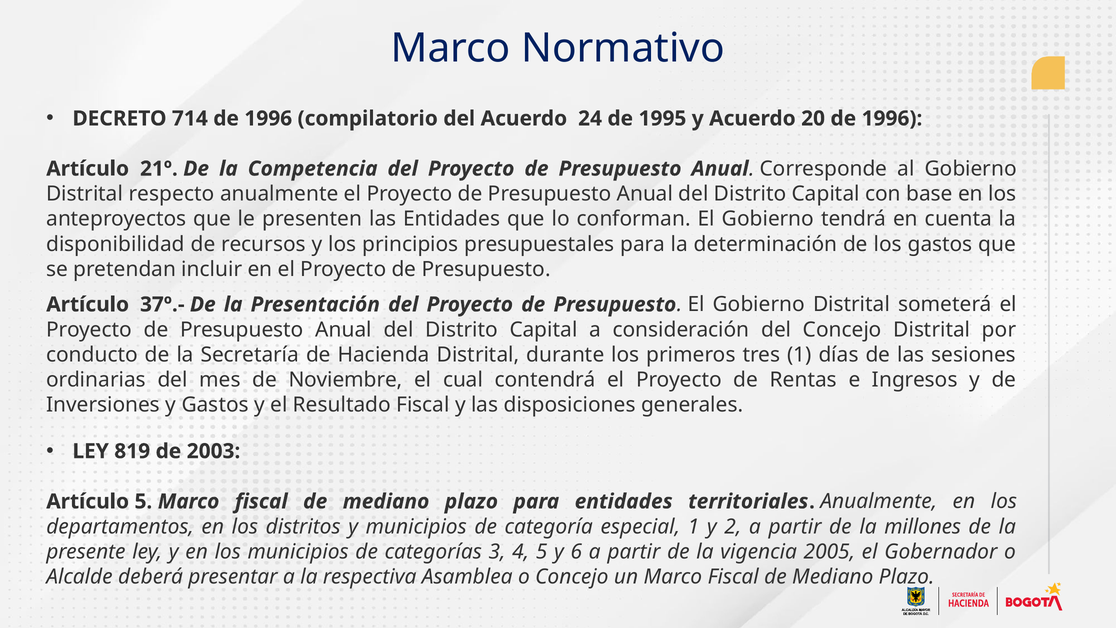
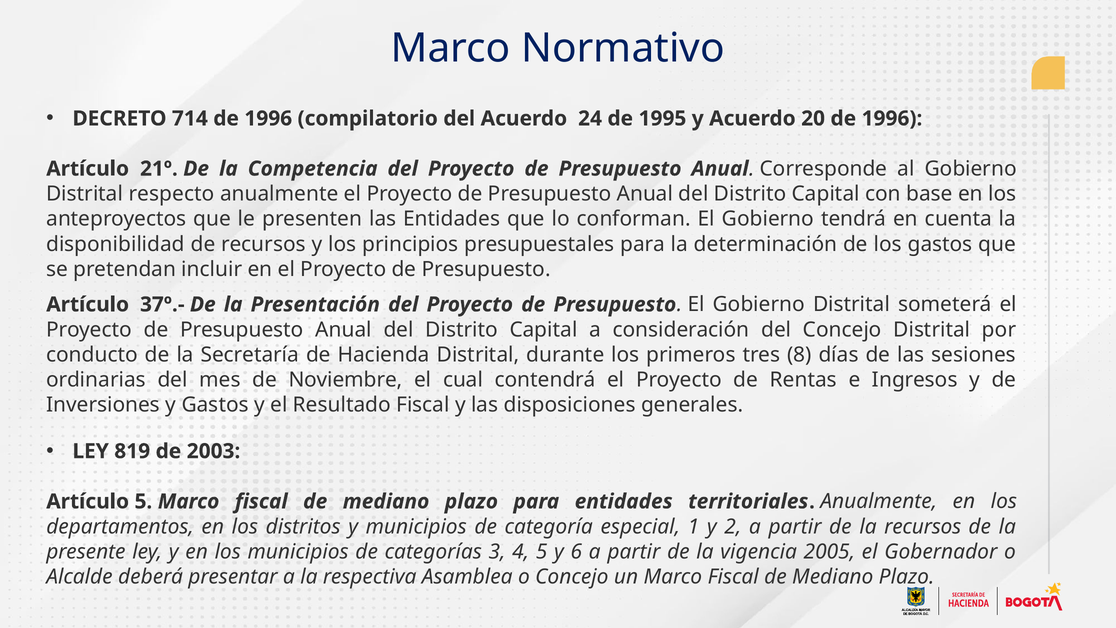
tres 1: 1 -> 8 (799, 355)
la millones: millones -> recursos (923, 526)
